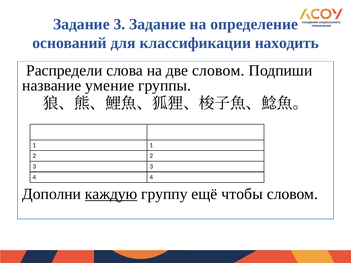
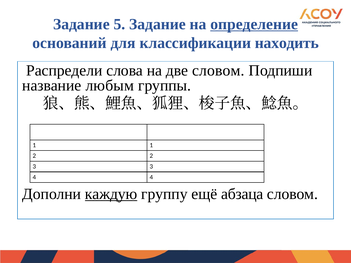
Задание 3: 3 -> 5 (119, 24)
определение underline: none -> present (254, 24)
умение: умение -> любым (110, 86)
чтобы: чтобы -> абзаца (242, 194)
